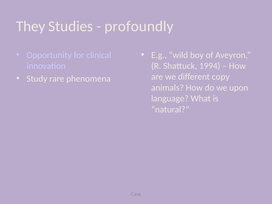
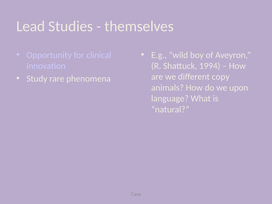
They: They -> Lead (31, 26)
profoundly: profoundly -> themselves (139, 26)
